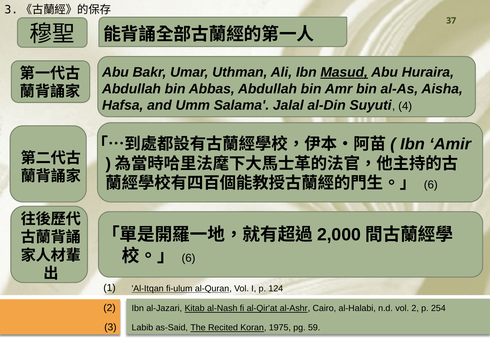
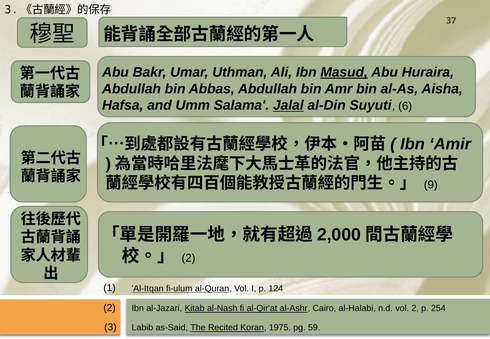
Jalal underline: none -> present (288, 106)
4: 4 -> 6 (405, 106)
6: 6 -> 9 (431, 185)
6: 6 -> 2 (189, 258)
